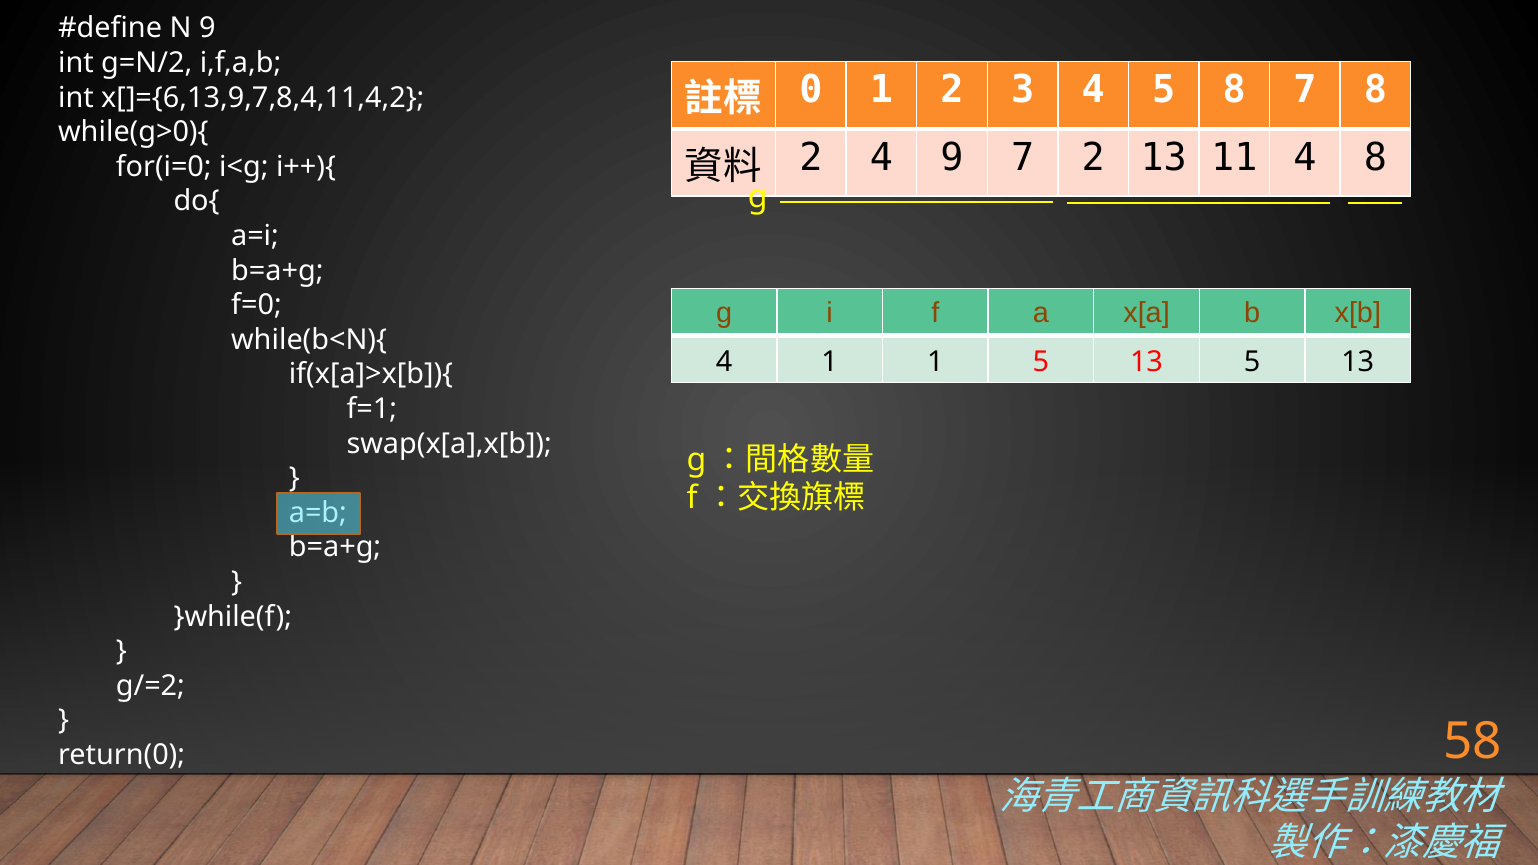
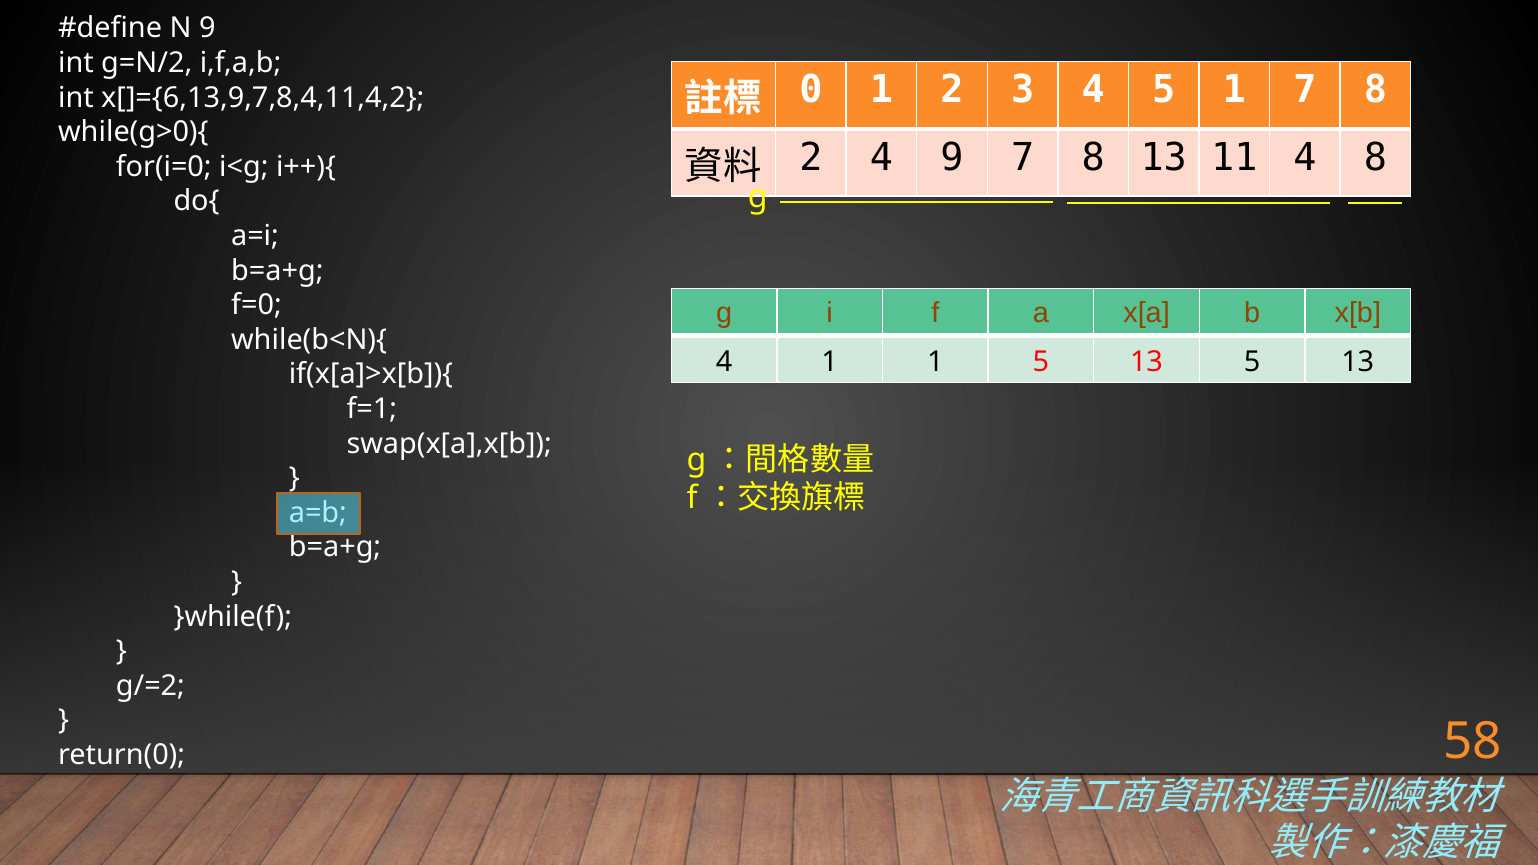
5 8: 8 -> 1 (1234, 90)
9 7 2: 2 -> 8 (1093, 158)
